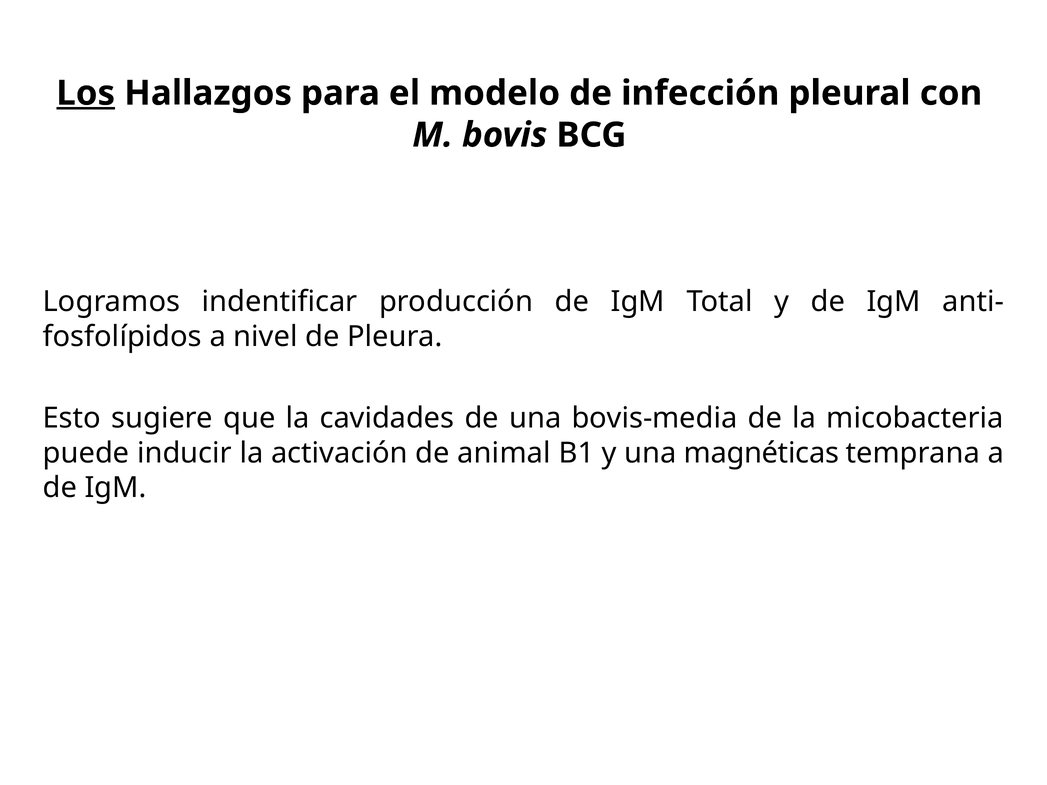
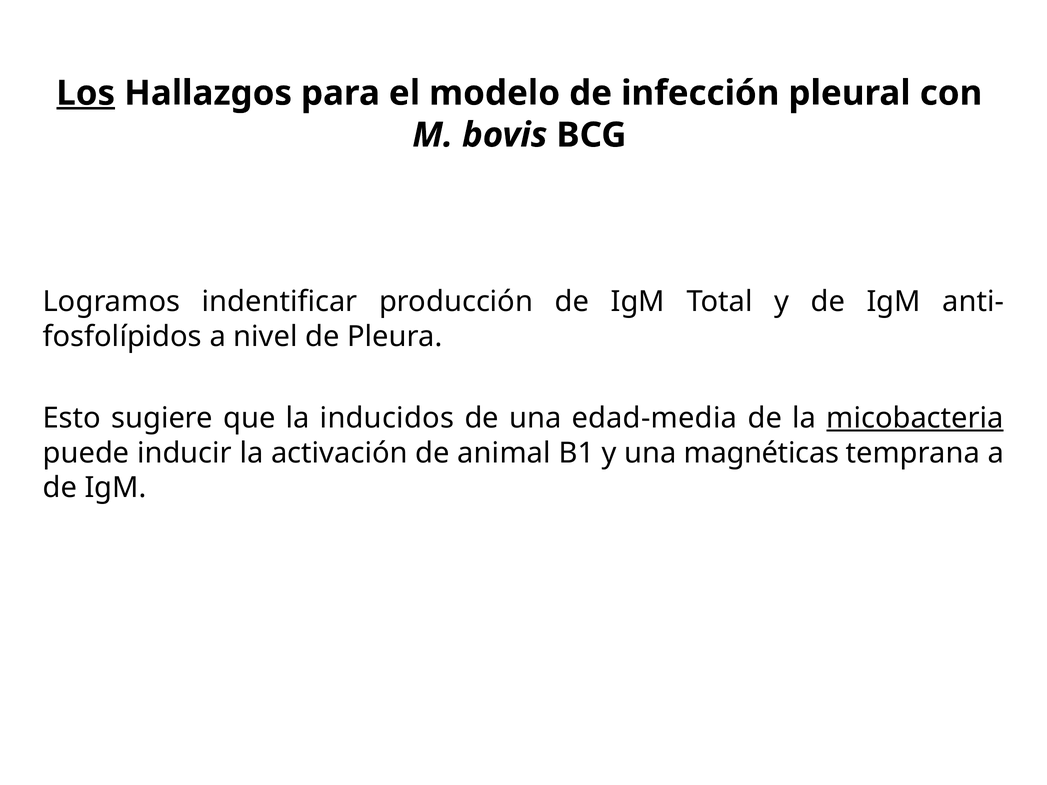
cavidades: cavidades -> inducidos (387, 418)
bovis-media: bovis-media -> edad-media (654, 418)
micobacteria underline: none -> present (915, 418)
